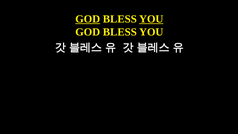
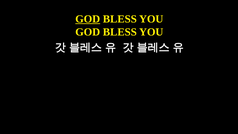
YOU underline: present -> none (151, 19)
